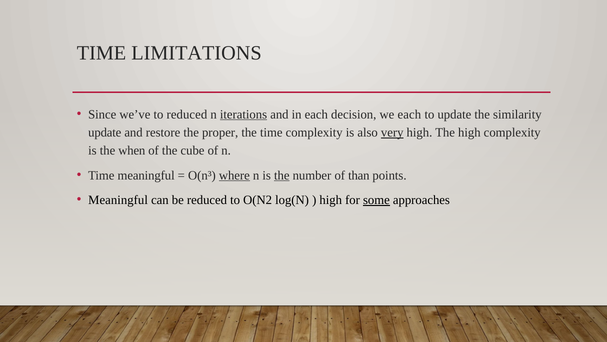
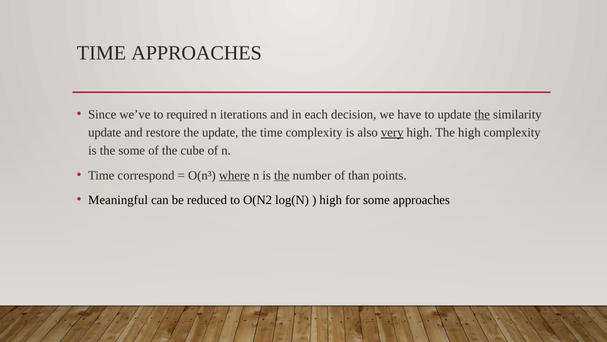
TIME LIMITATIONS: LIMITATIONS -> APPROACHES (197, 53)
to reduced: reduced -> required (187, 114)
iterations underline: present -> none (244, 114)
we each: each -> have (409, 114)
the underline: none -> present (482, 114)
the proper: proper -> update (220, 132)
the when: when -> some (132, 151)
Time meaningful: meaningful -> correspond (146, 175)
some underline: present -> none (376, 200)
